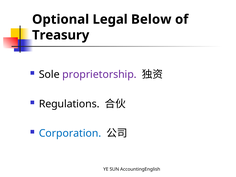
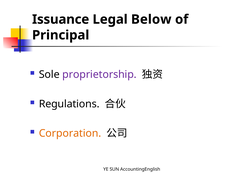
Optional: Optional -> Issuance (61, 19)
Treasury: Treasury -> Principal (61, 35)
Corporation colour: blue -> orange (70, 133)
